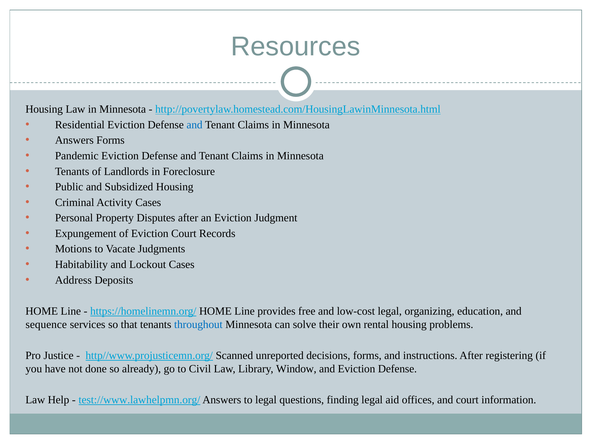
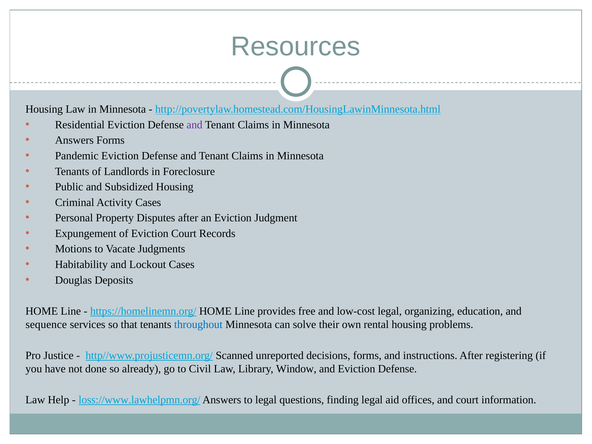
and colour: blue -> purple (195, 125)
Address: Address -> Douglas (73, 280)
test://www.lawhelpmn.org/: test://www.lawhelpmn.org/ -> loss://www.lawhelpmn.org/ (139, 400)
